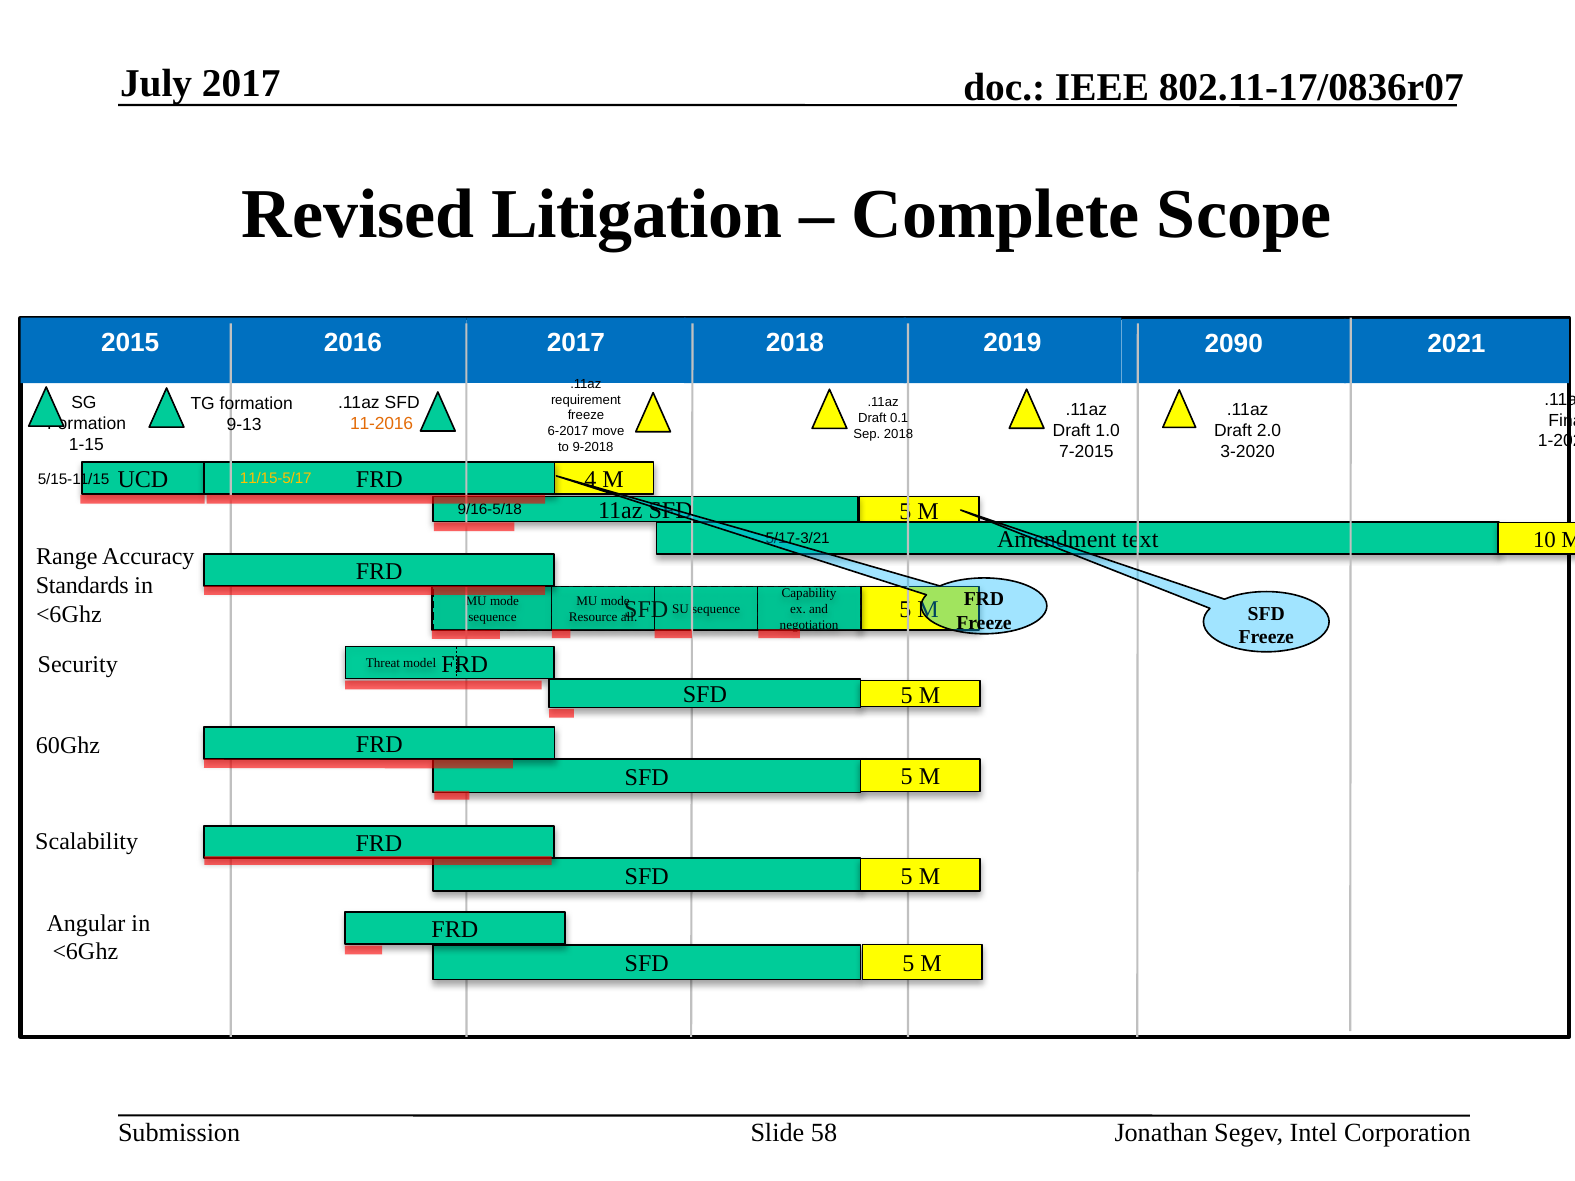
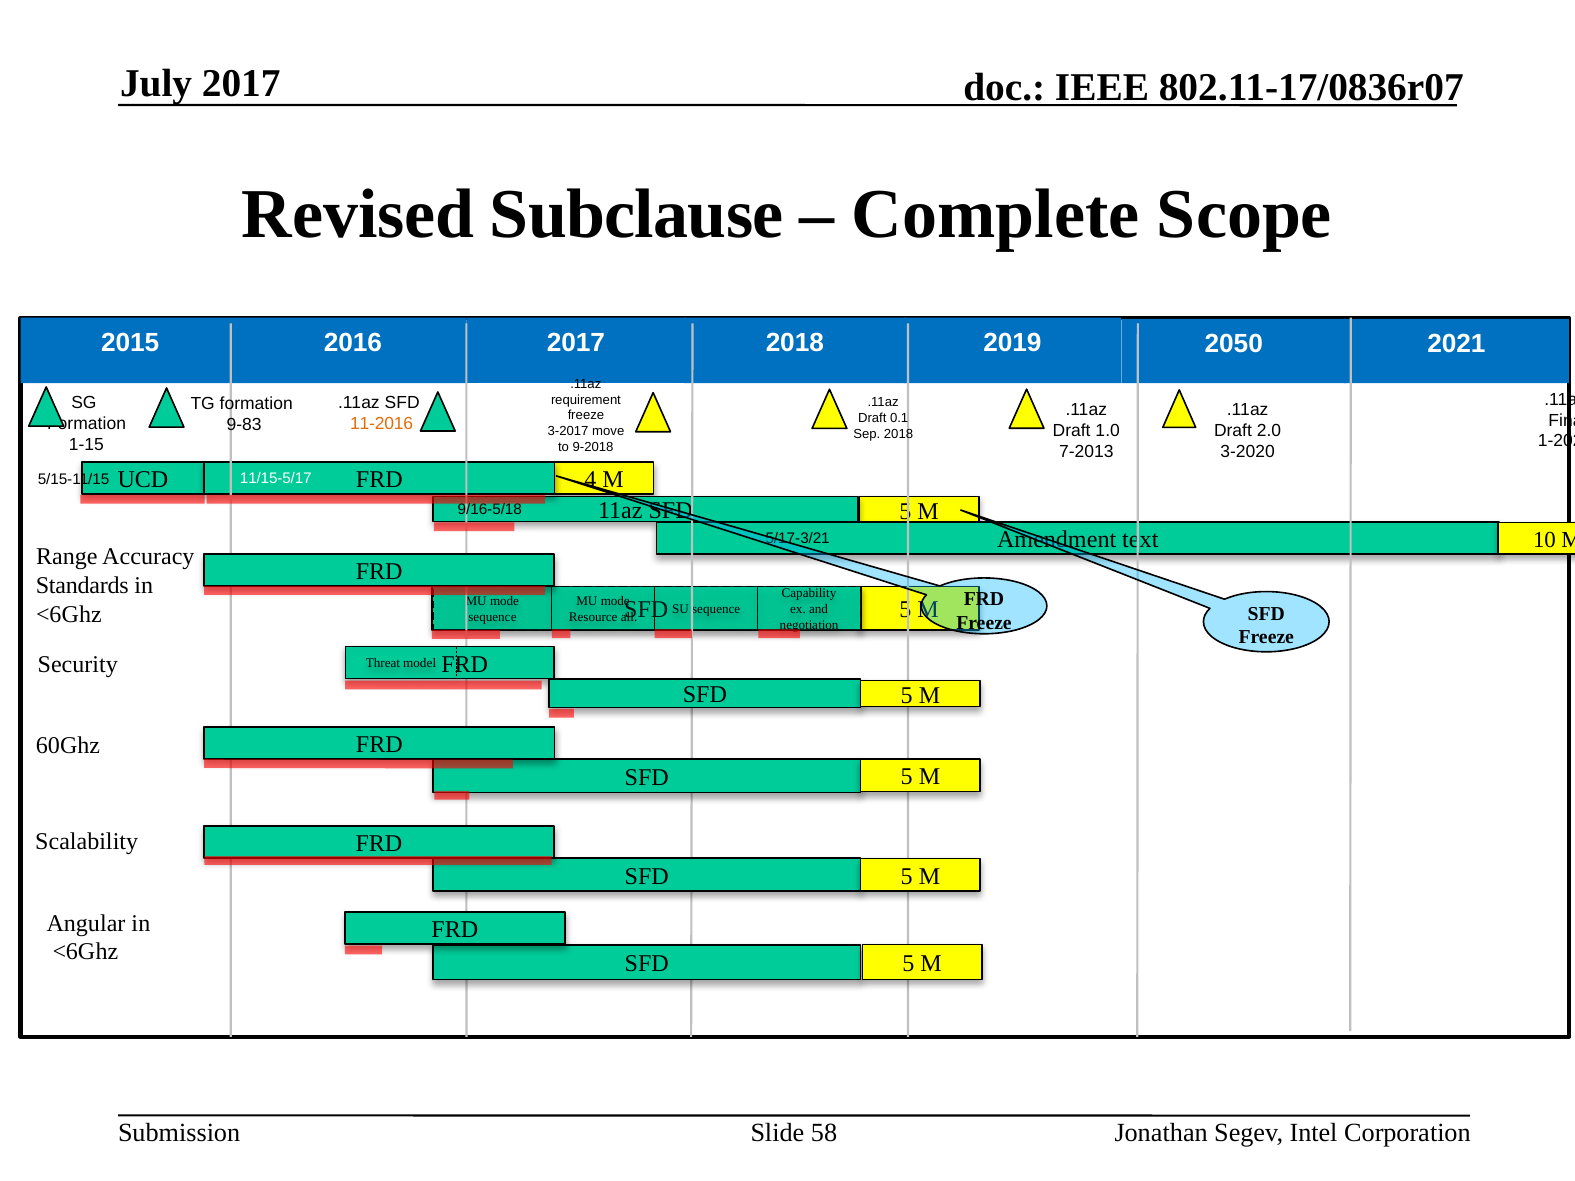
Litigation: Litigation -> Subclause (637, 215)
2090: 2090 -> 2050 (1234, 344)
9-13: 9-13 -> 9-83 (244, 425)
6-2017: 6-2017 -> 3-2017 (568, 431)
7-2015: 7-2015 -> 7-2013 (1086, 452)
11/15-5/17 colour: yellow -> white (276, 478)
